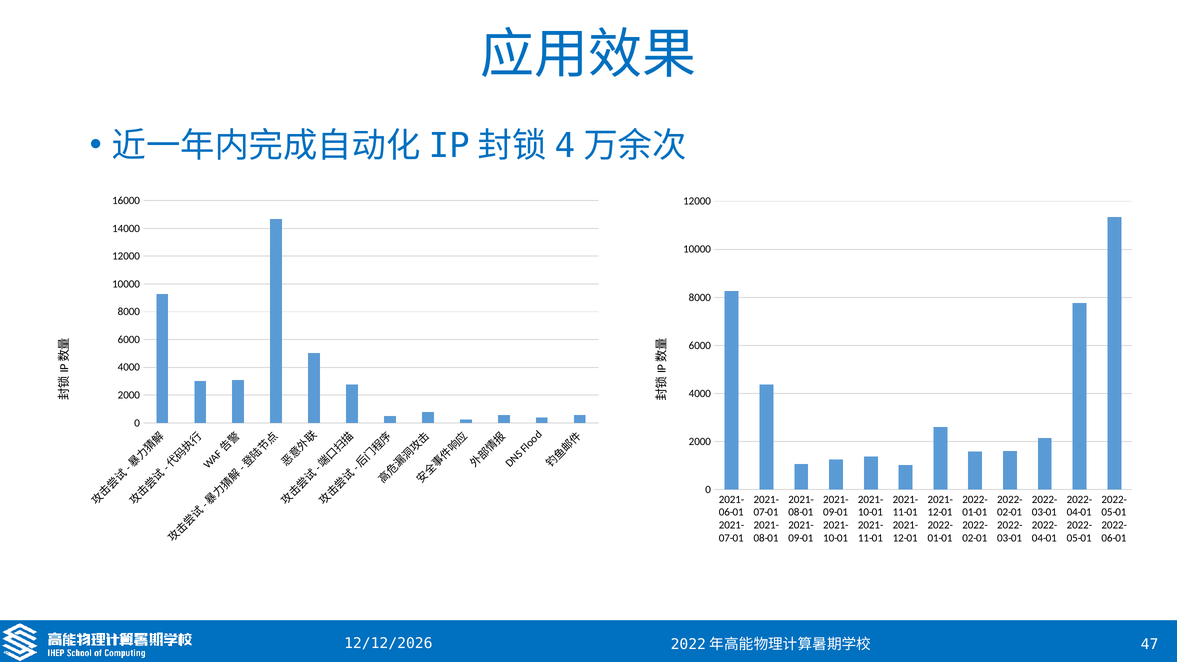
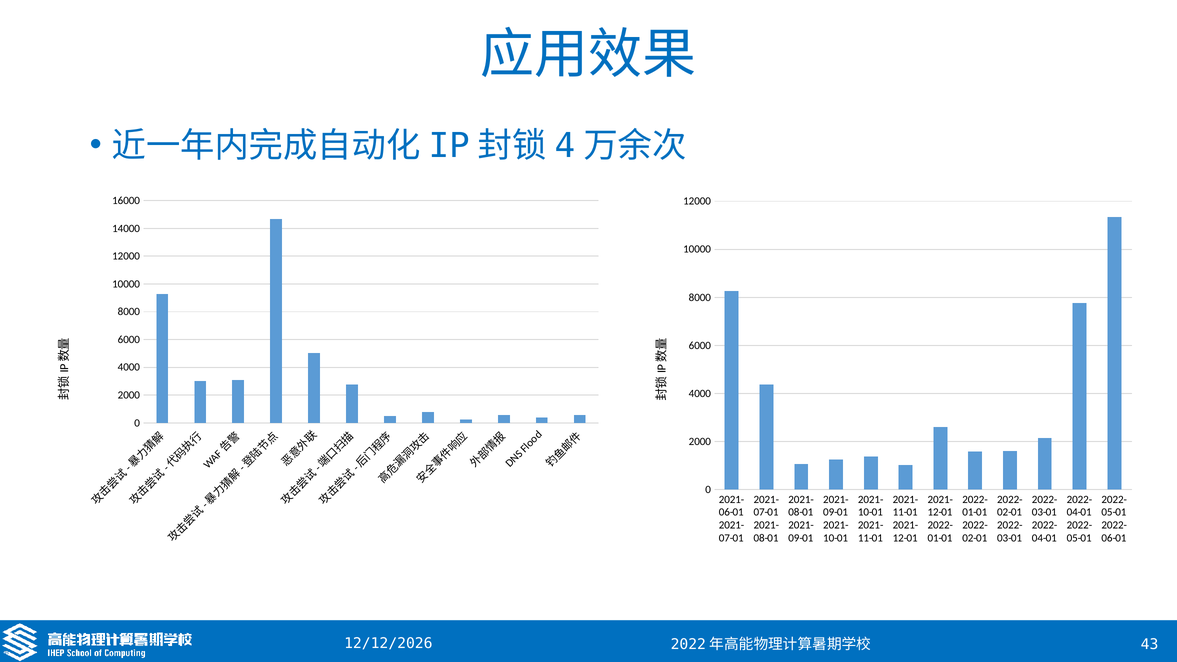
47: 47 -> 43 (1150, 644)
